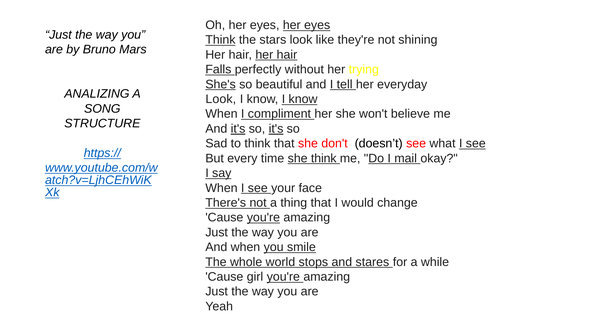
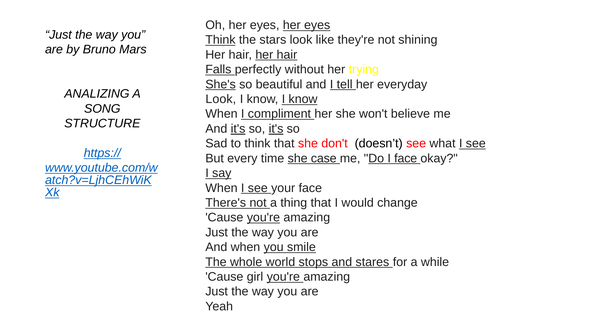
she think: think -> case (324, 158)
I mail: mail -> face (406, 158)
